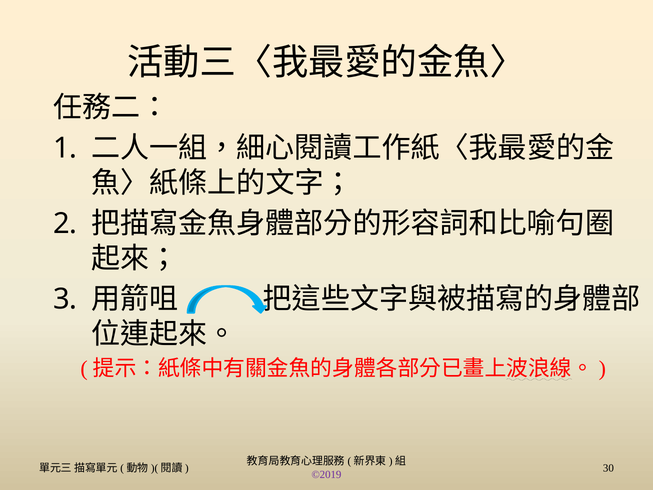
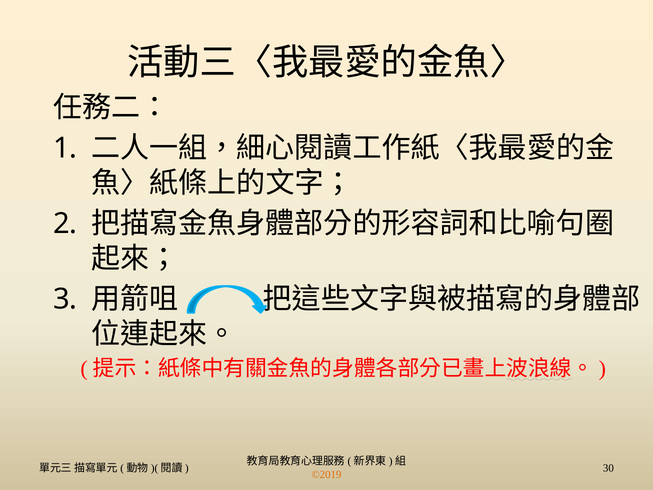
©2019 colour: purple -> orange (326, 474)
